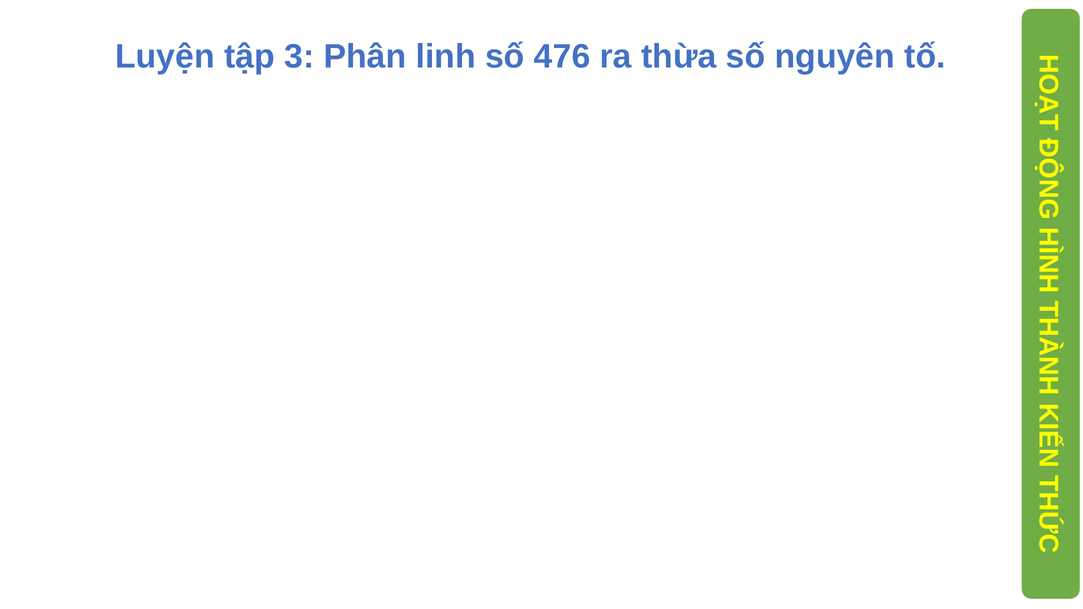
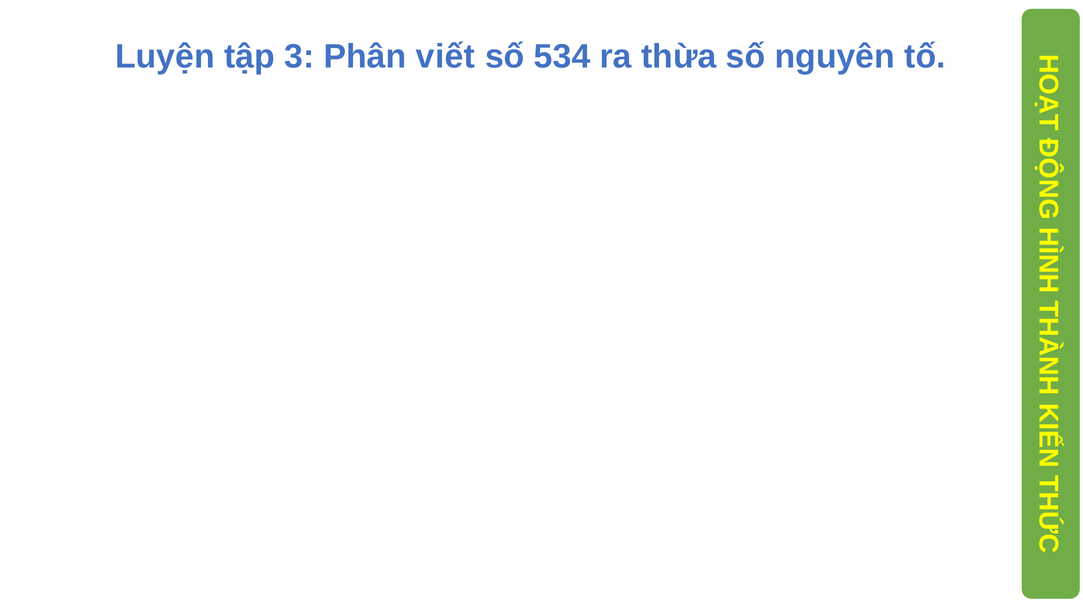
linh: linh -> viết (446, 57)
476: 476 -> 534 (562, 57)
